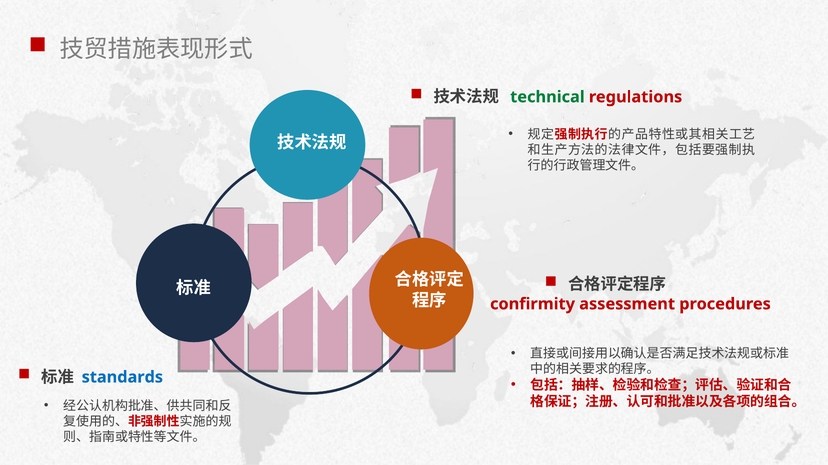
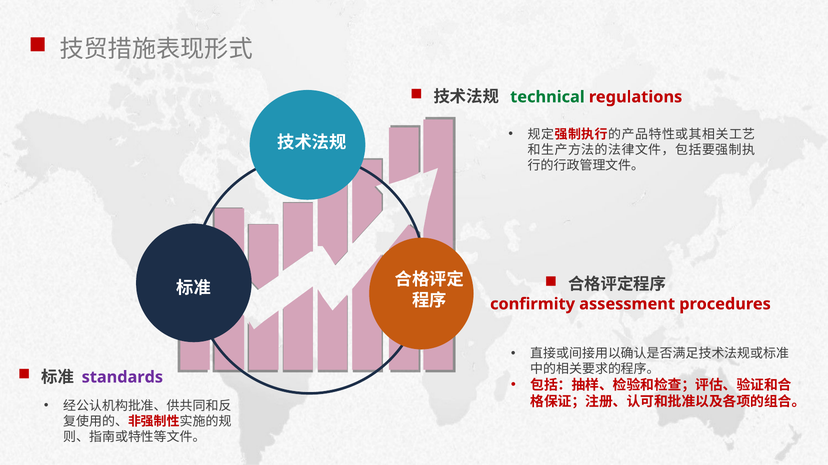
standards colour: blue -> purple (122, 378)
